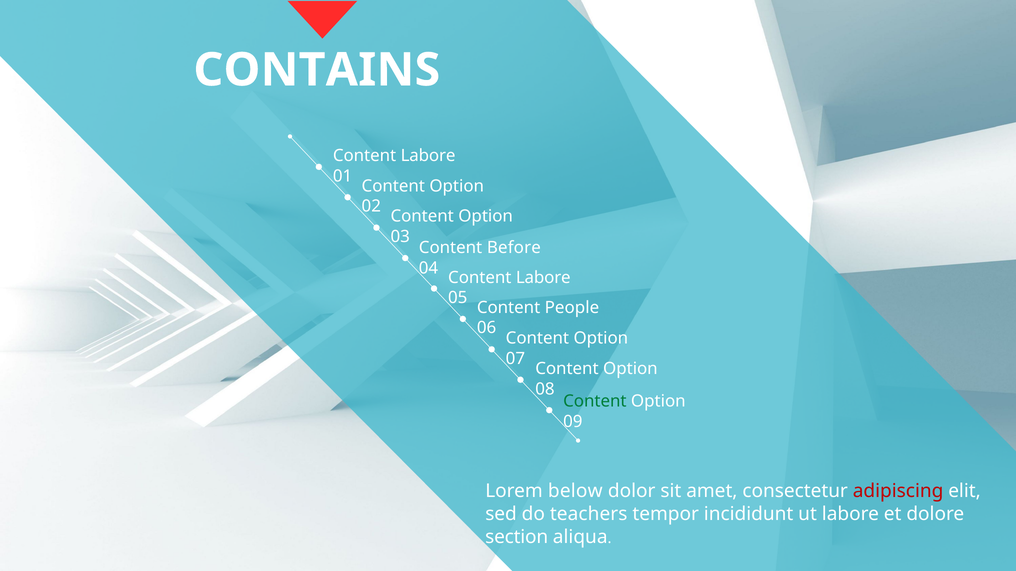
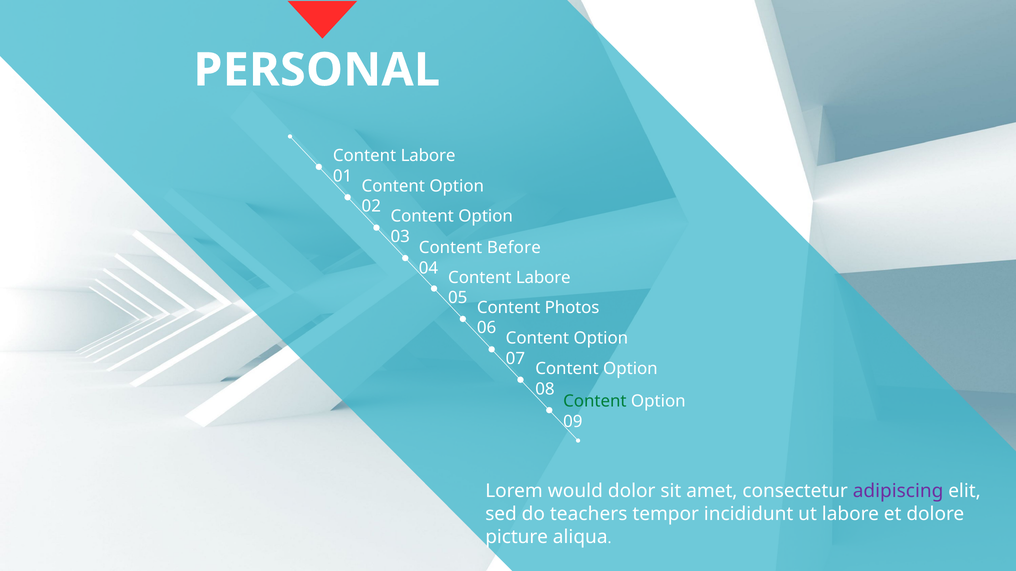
CONTAINS: CONTAINS -> PERSONAL (317, 70)
People: People -> Photos (572, 308)
below: below -> would (575, 491)
adipiscing colour: red -> purple (898, 491)
section: section -> picture (517, 537)
